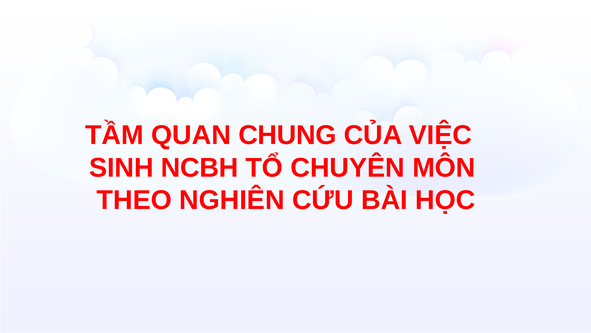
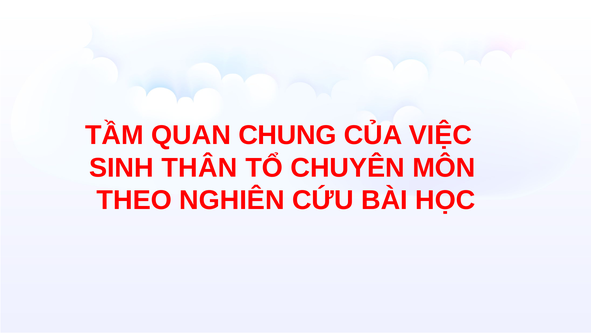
NCBH: NCBH -> THÂN (199, 168)
